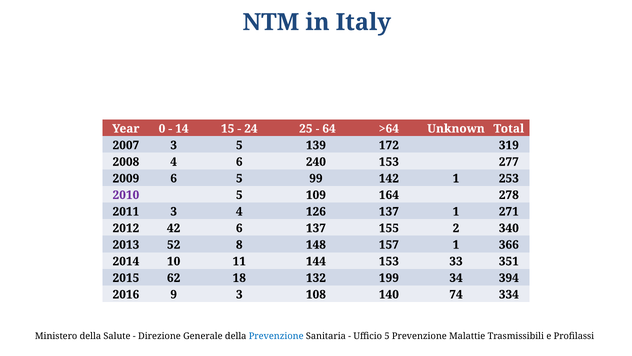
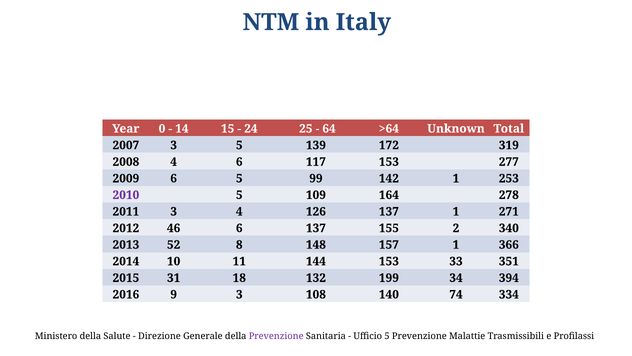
240: 240 -> 117 (316, 162)
42: 42 -> 46 (174, 228)
62: 62 -> 31 (174, 278)
Prevenzione colour: blue -> purple (276, 336)
